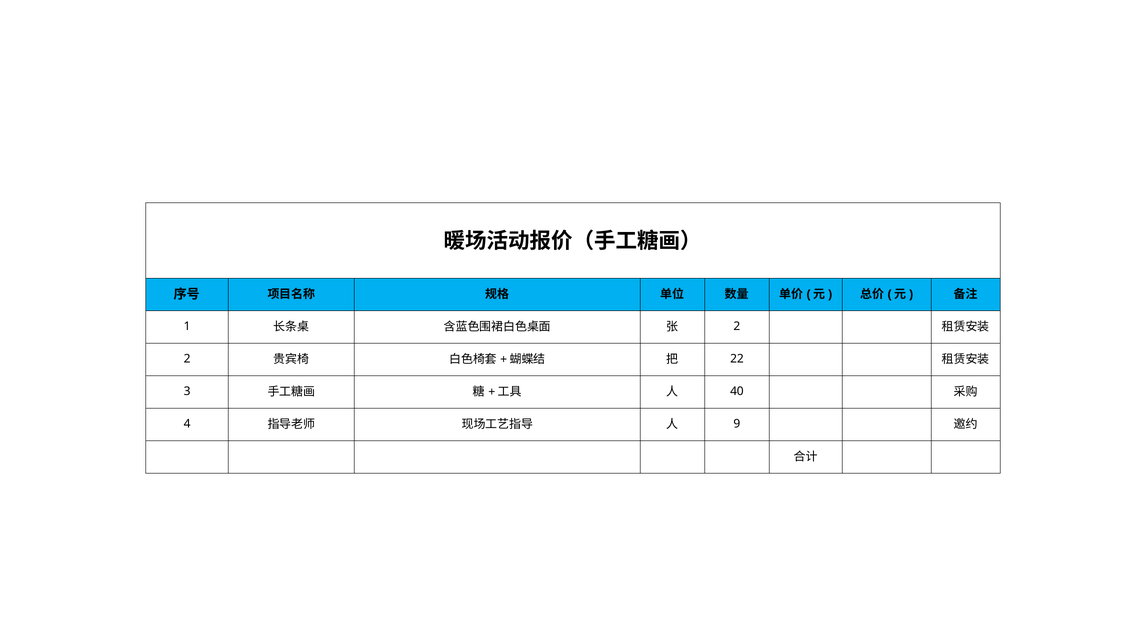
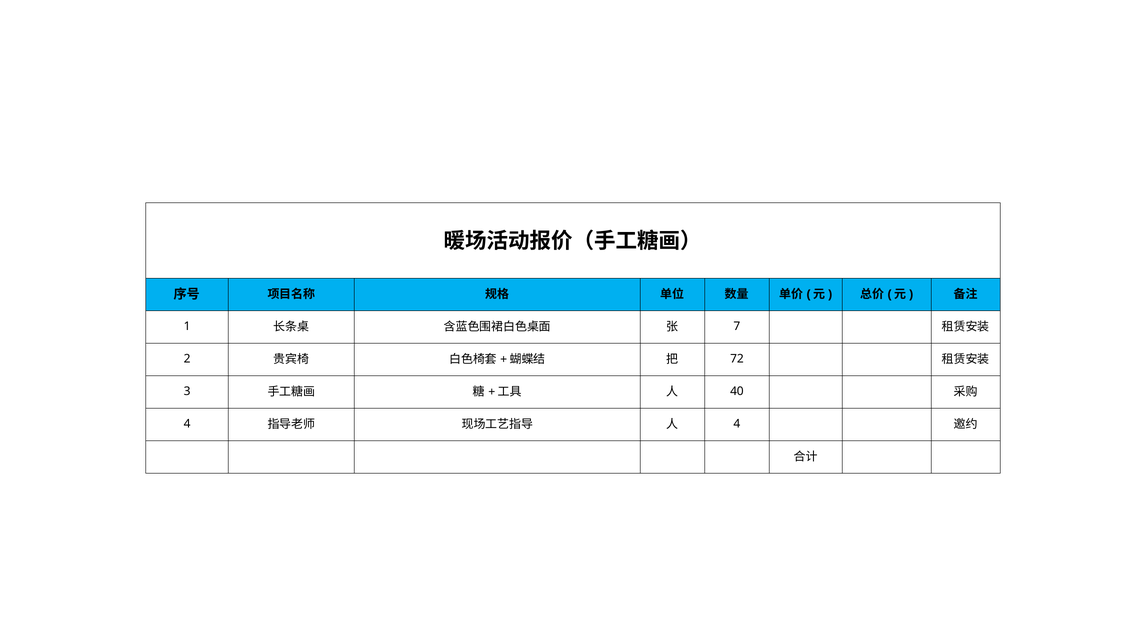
2: 2 -> 7 (737, 327)
22: 22 -> 72 (737, 359)
9: 9 -> 4 (737, 424)
